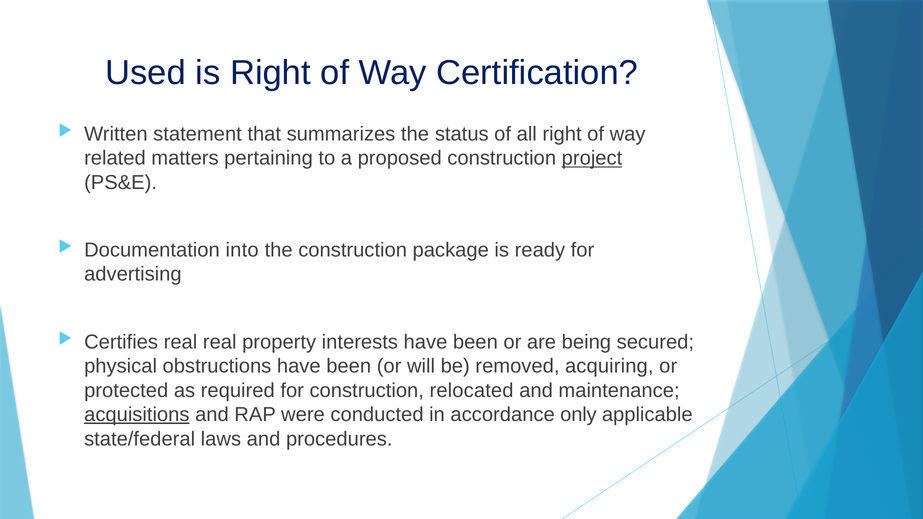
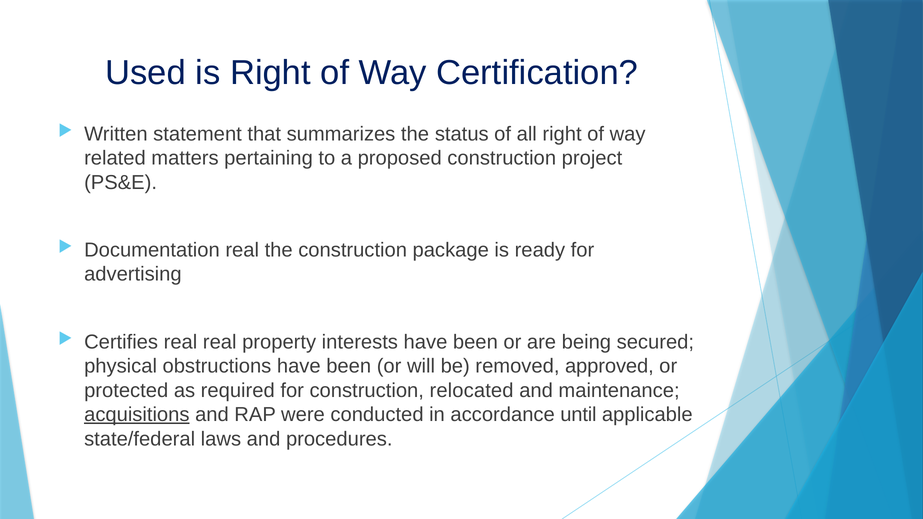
project underline: present -> none (592, 158)
Documentation into: into -> real (242, 250)
acquiring: acquiring -> approved (609, 366)
only: only -> until (578, 415)
